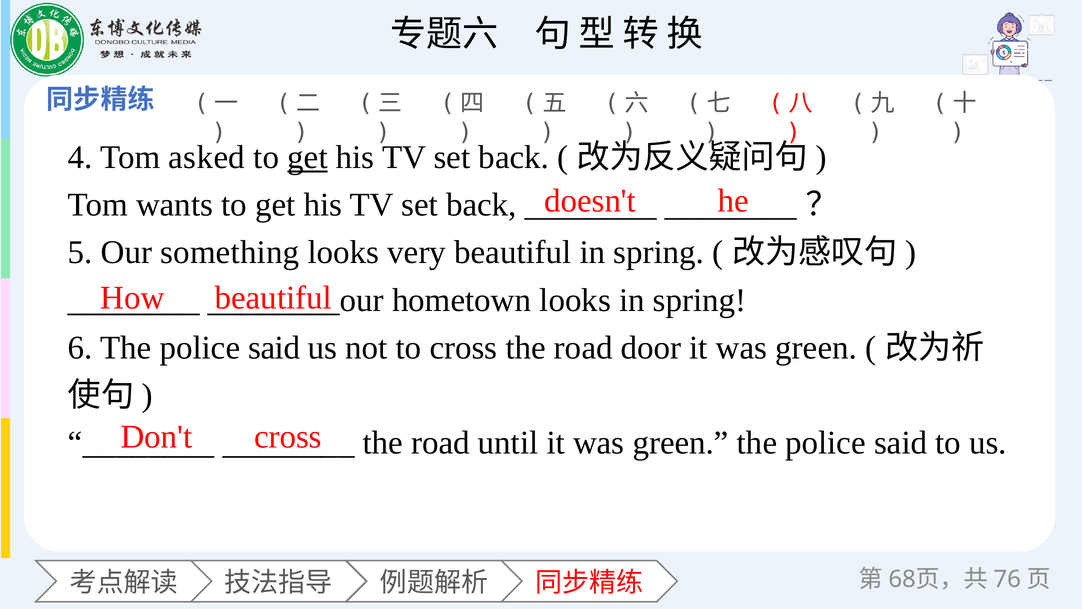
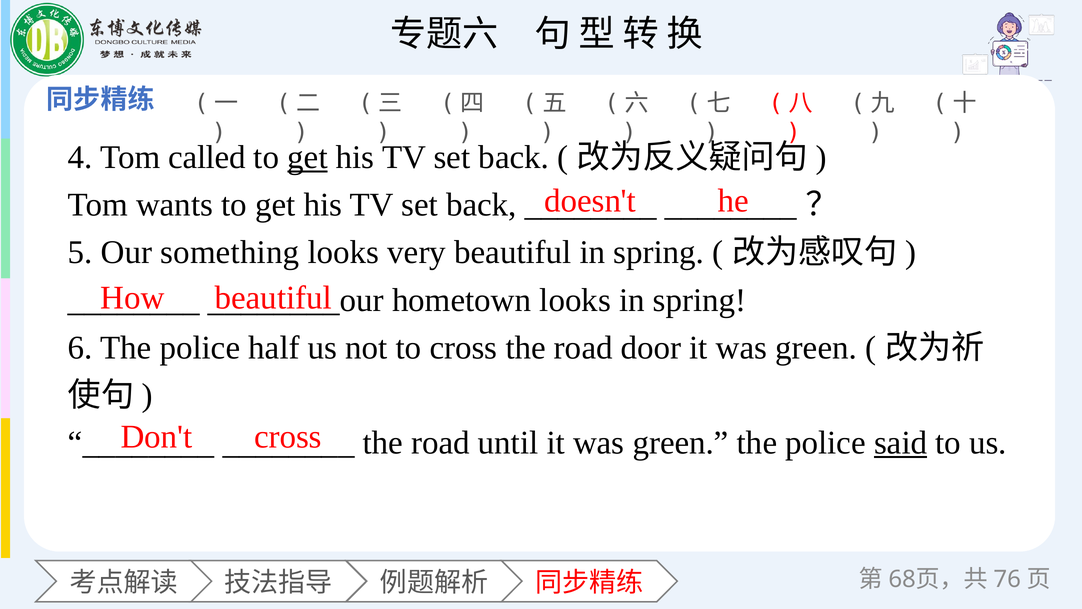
asked: asked -> called (207, 157)
6 The police said: said -> half (274, 348)
said underline: none -> present (901, 443)
